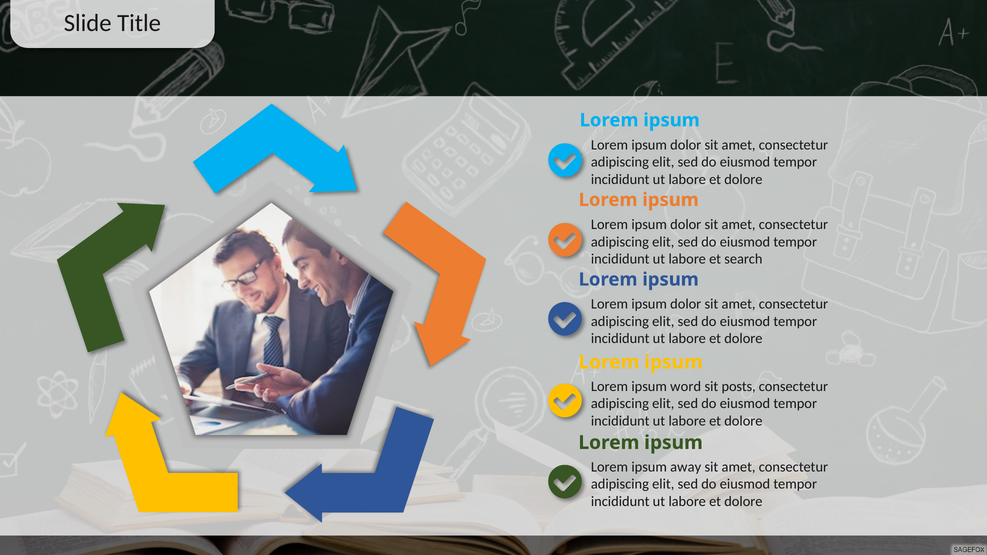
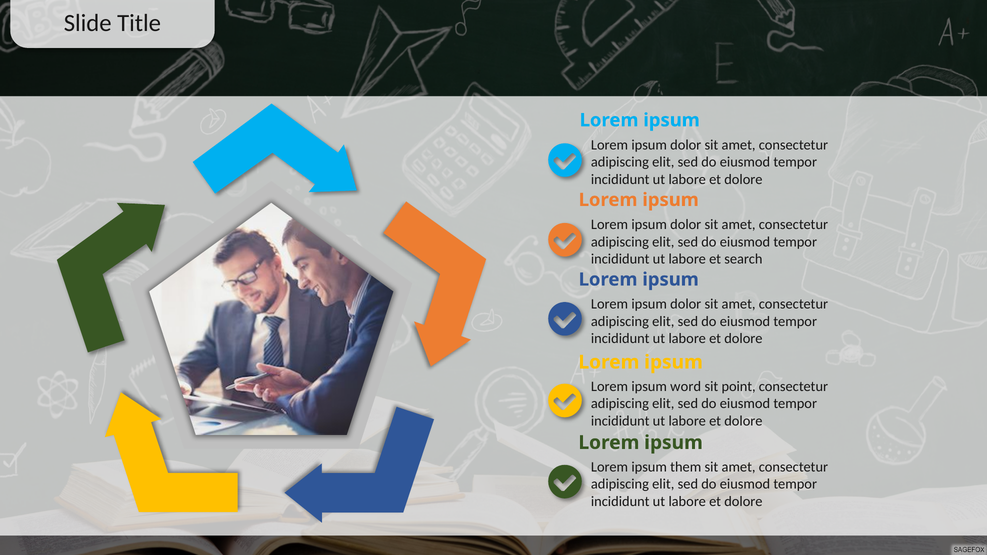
posts: posts -> point (739, 386)
away: away -> them (686, 467)
